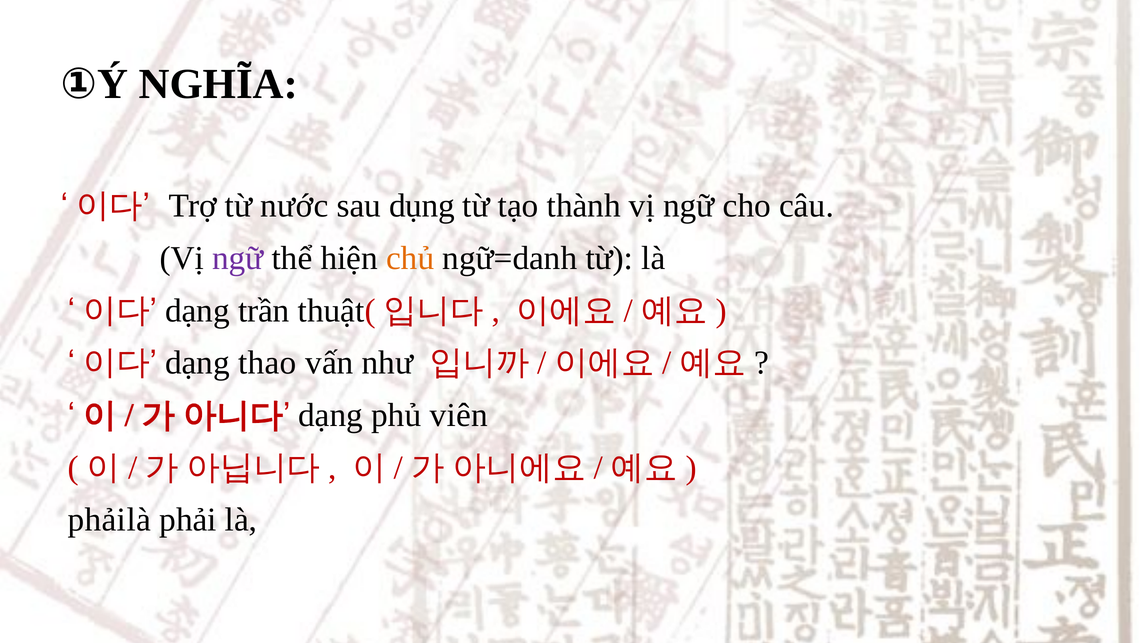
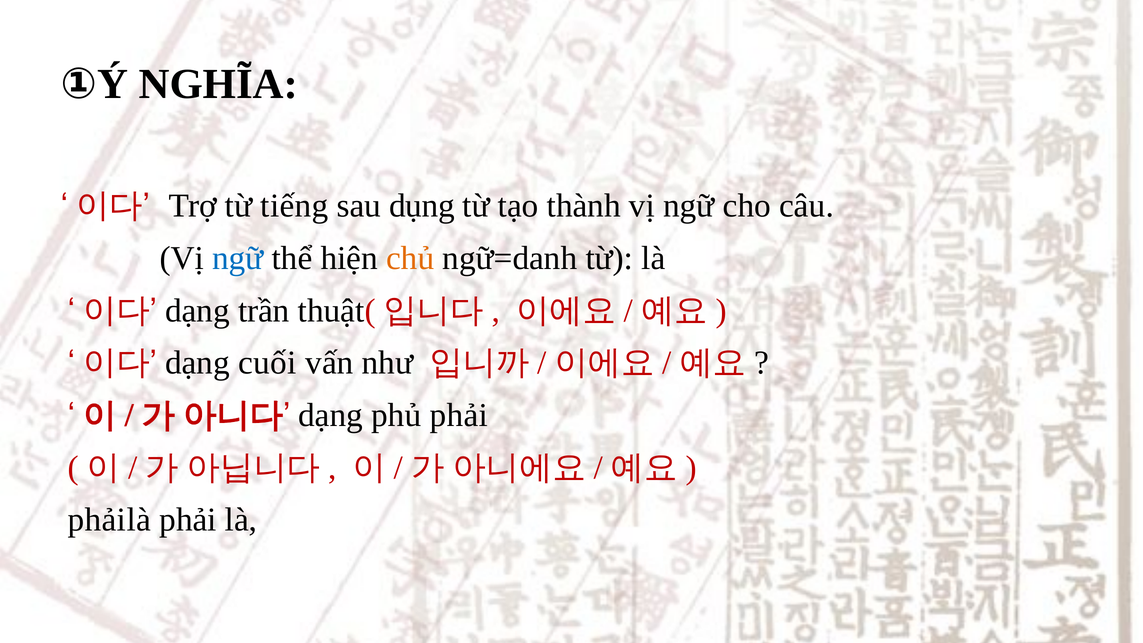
nước: nước -> tiếng (294, 206)
ngữ colour: purple -> blue (238, 258)
thao: thao -> cuối (267, 363)
phủ viên: viên -> phải (459, 415)
